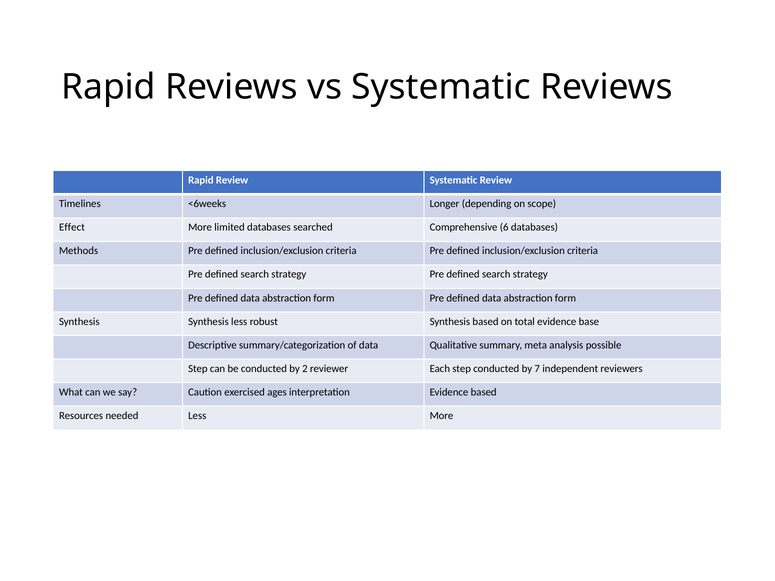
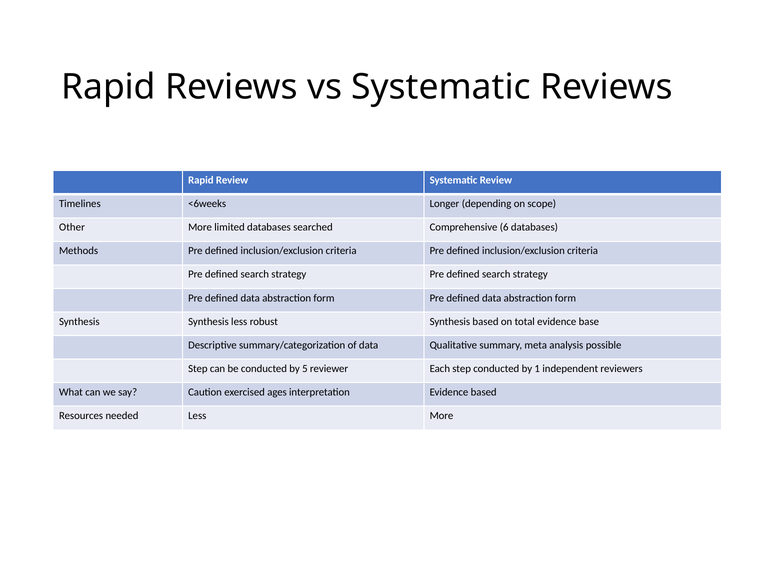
Effect: Effect -> Other (72, 227)
2: 2 -> 5 (305, 369)
7: 7 -> 1 (537, 369)
